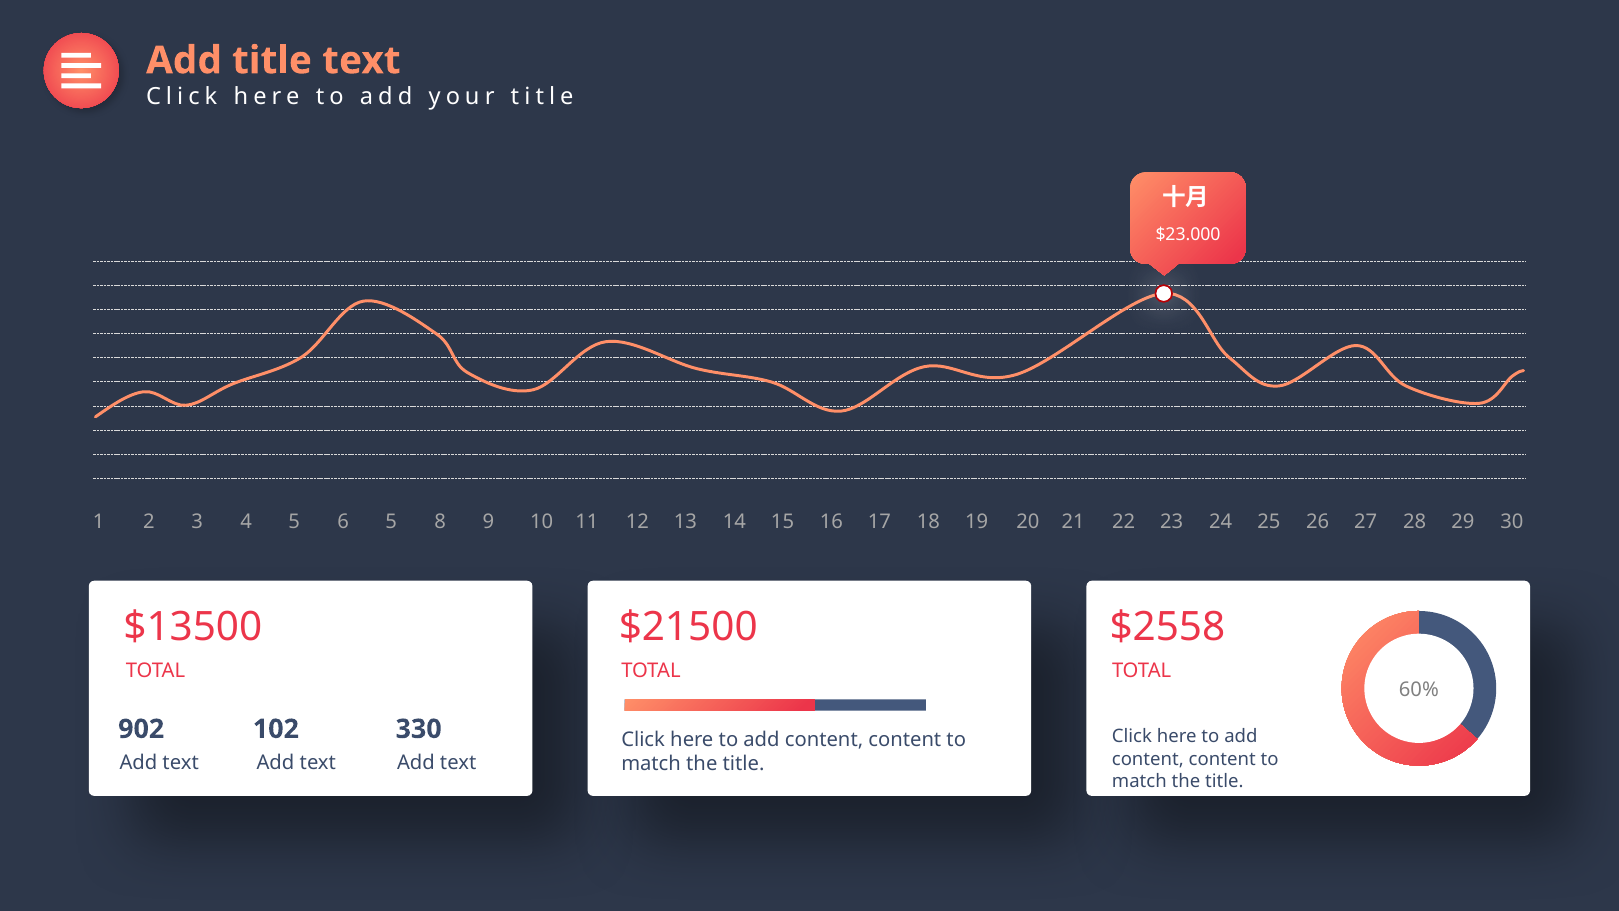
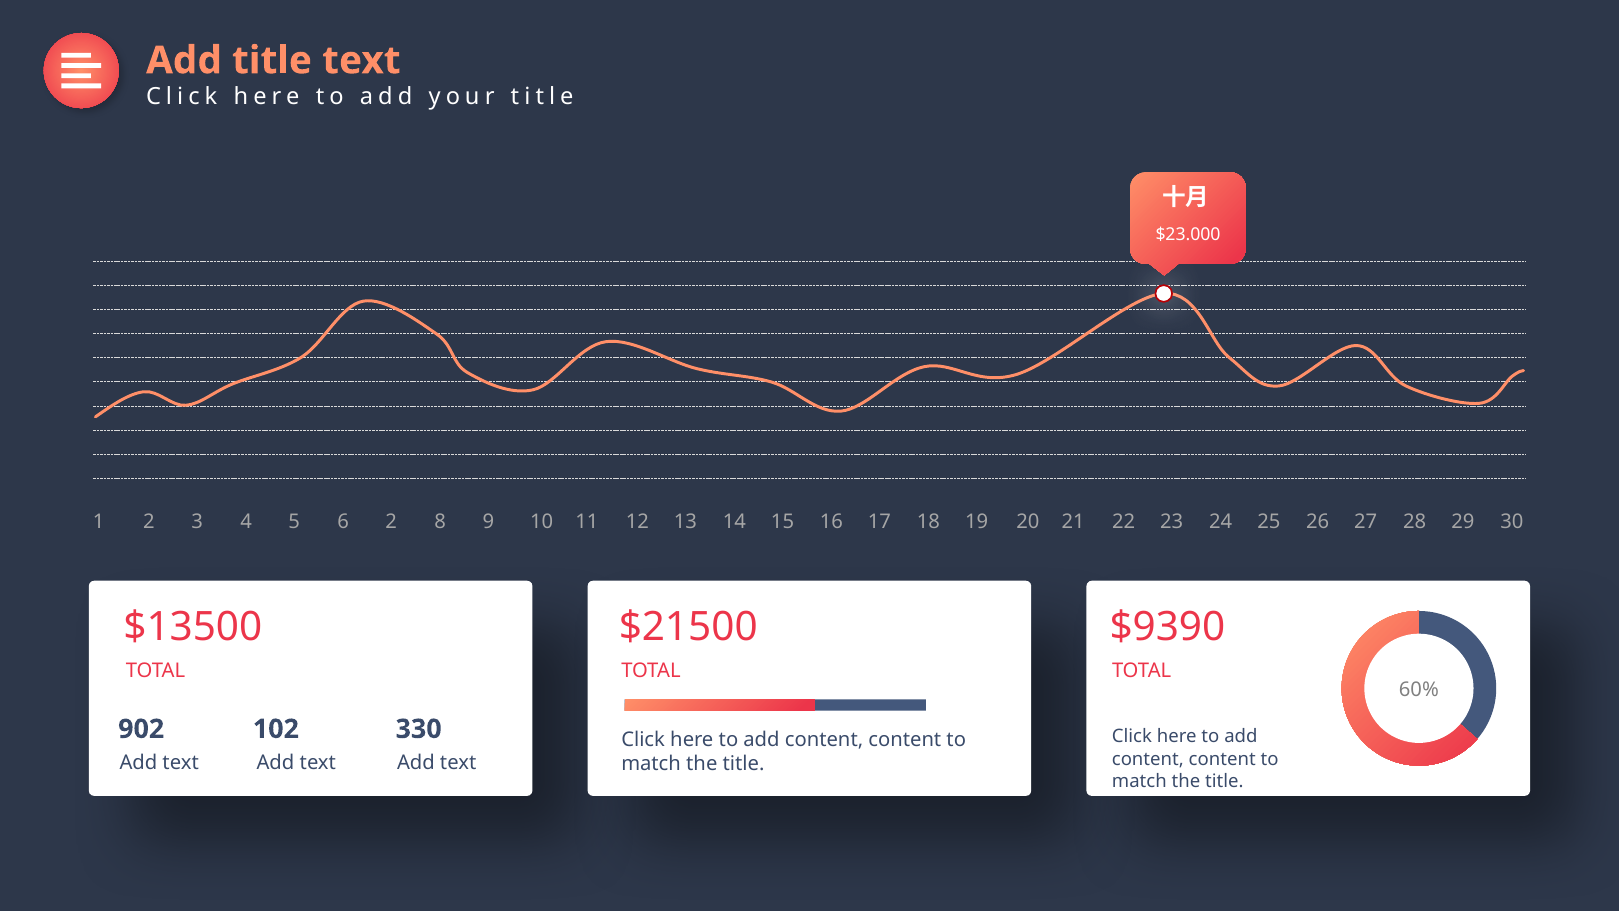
6 5: 5 -> 2 (391, 522)
$2558: $2558 -> $9390 (1167, 627)
